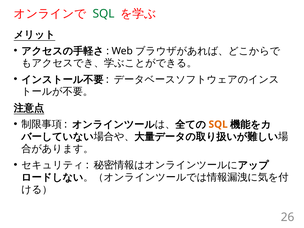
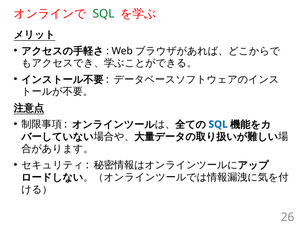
SQL colour: orange -> blue (218, 124)
